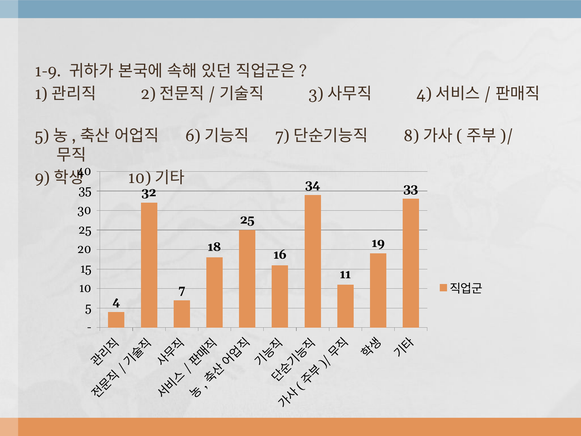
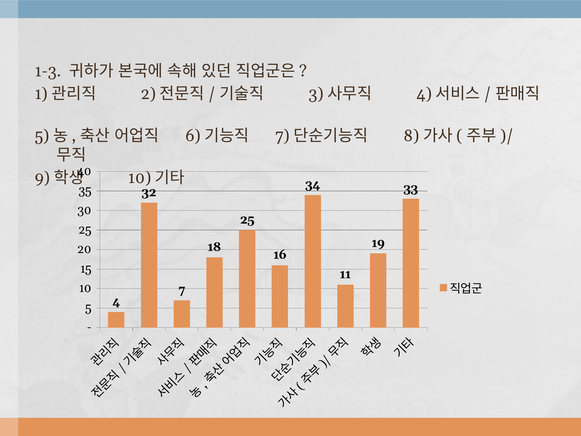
1-9: 1-9 -> 1-3 (48, 71)
